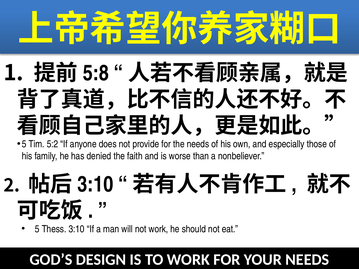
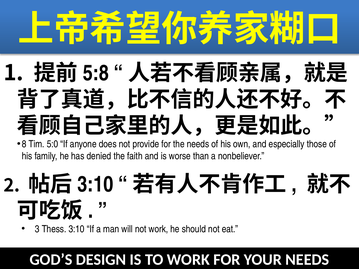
5: 5 -> 8 (24, 144)
5:2: 5:2 -> 5:0 (52, 144)
5: 5 -> 3 (37, 229)
